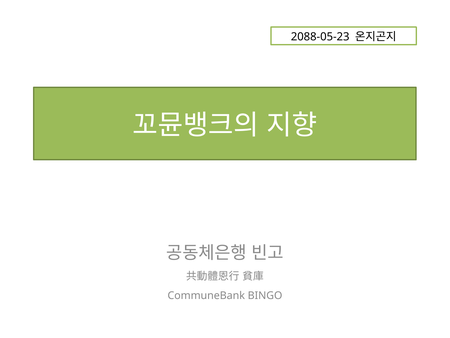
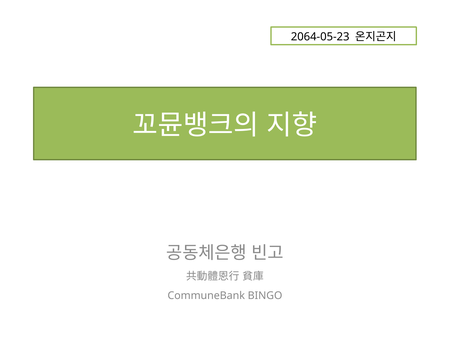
2088-05-23: 2088-05-23 -> 2064-05-23 (320, 37)
